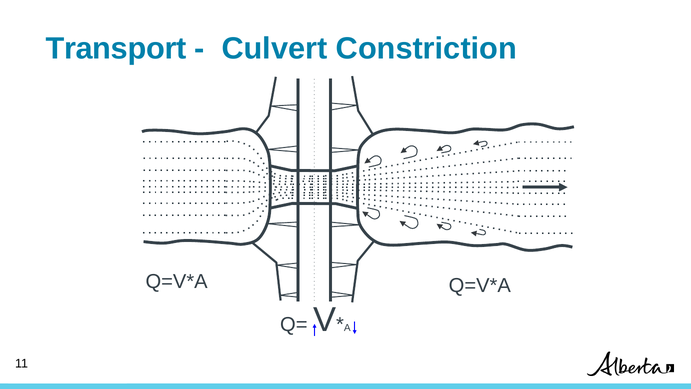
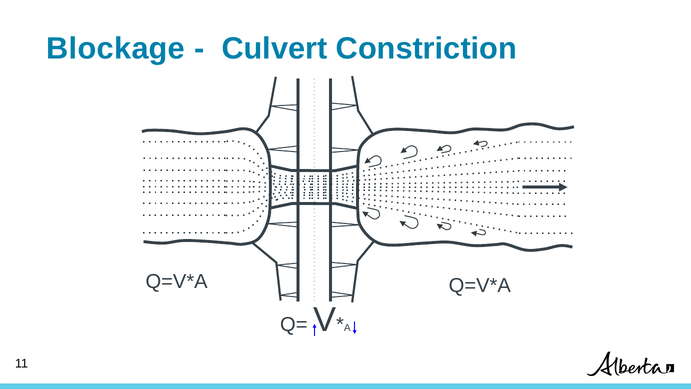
Transport: Transport -> Blockage (116, 49)
